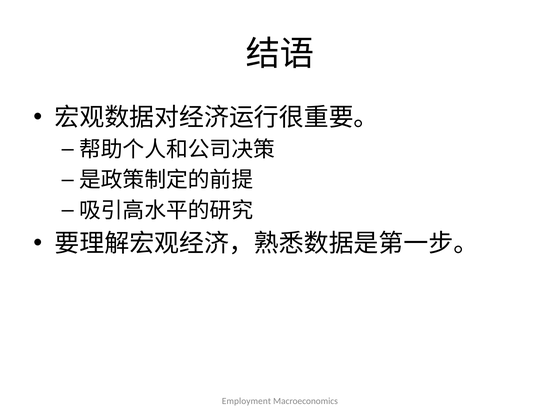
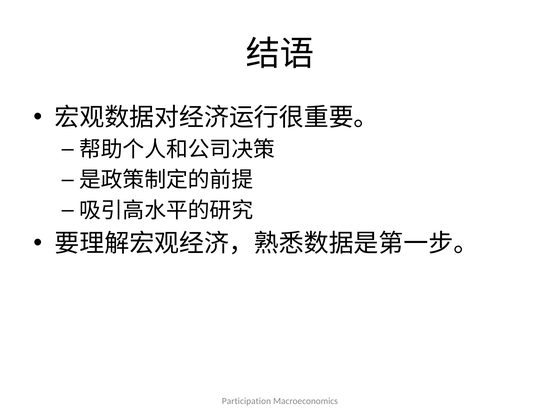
Employment: Employment -> Participation (246, 401)
